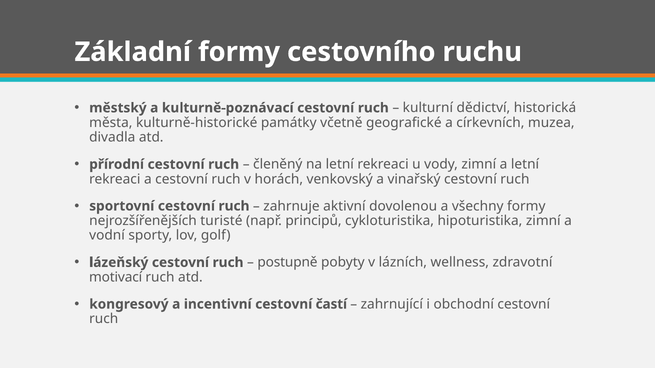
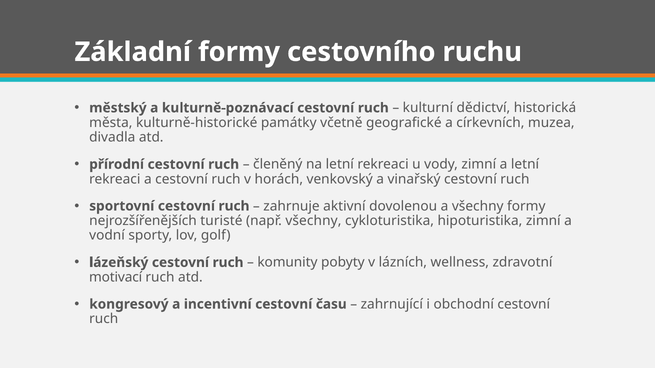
např principů: principů -> všechny (313, 221)
postupně: postupně -> komunity (287, 263)
častí: častí -> času (331, 304)
